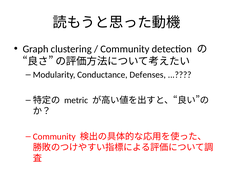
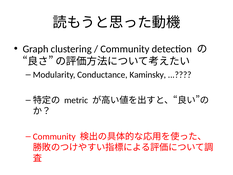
Defenses: Defenses -> Kaminsky (148, 75)
